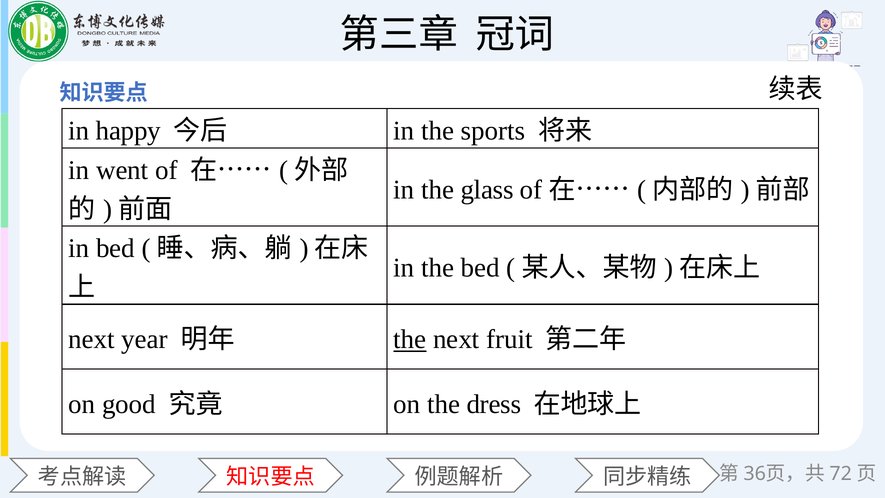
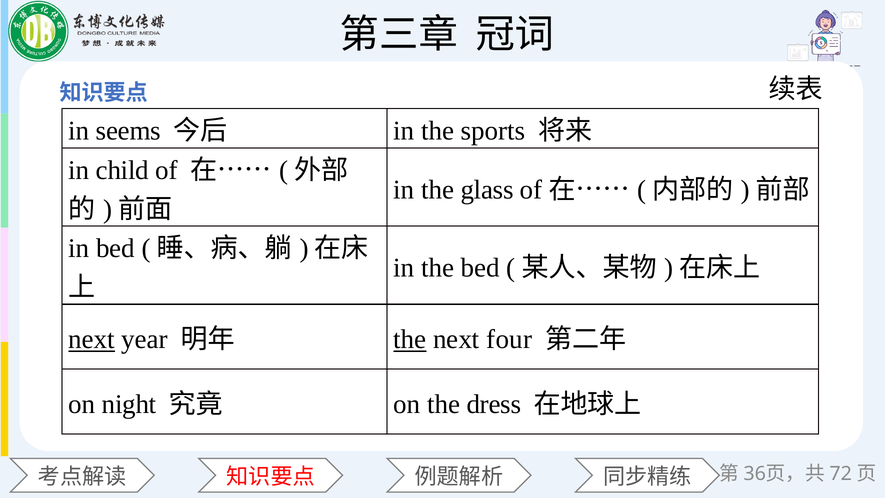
happy: happy -> seems (128, 131)
went: went -> child (122, 170)
next underline: none -> present (92, 339)
fruit: fruit -> four (509, 339)
good: good -> night (129, 404)
